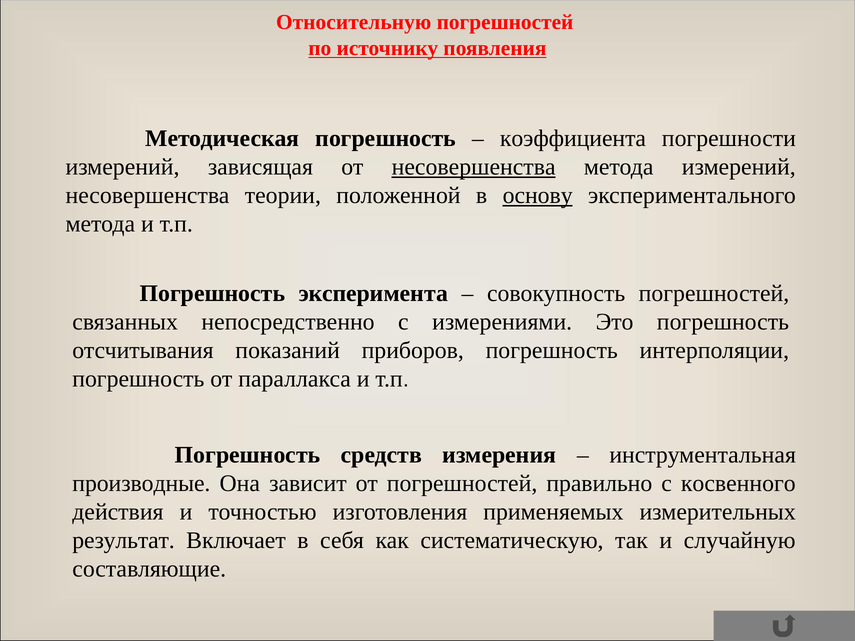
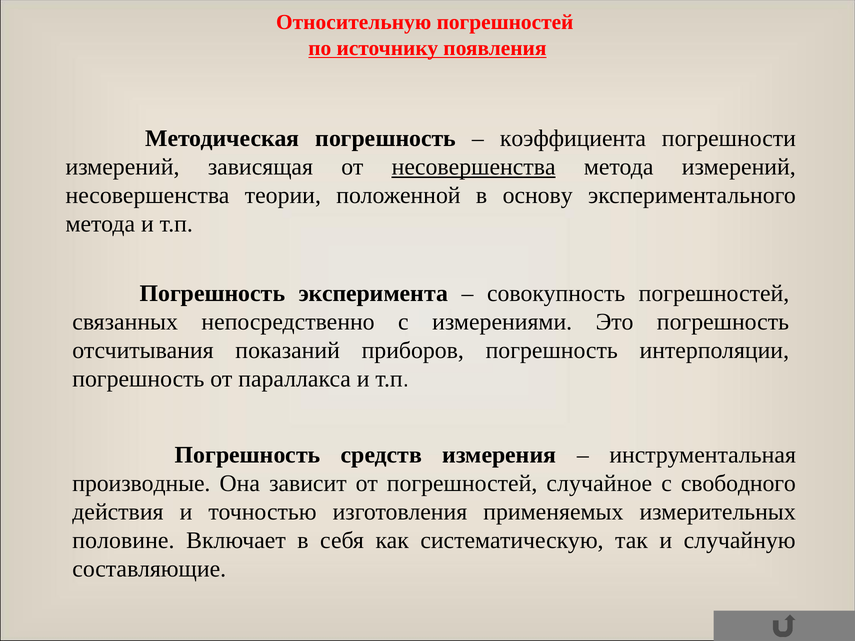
основу underline: present -> none (538, 196)
правильно: правильно -> случайное (599, 484)
косвенного: косвенного -> свободного (738, 484)
результат: результат -> половине (123, 541)
